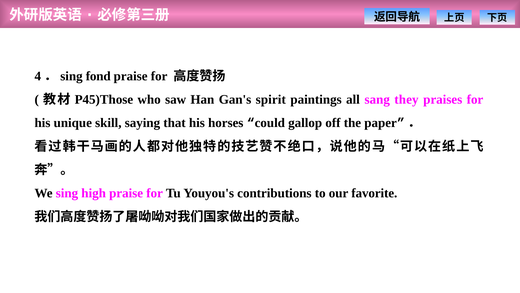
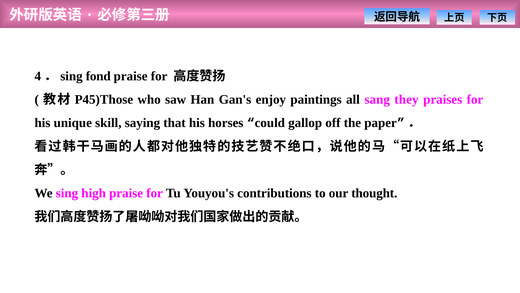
spirit: spirit -> enjoy (271, 99)
favorite: favorite -> thought (374, 193)
